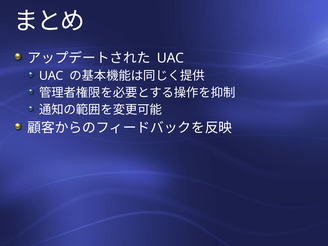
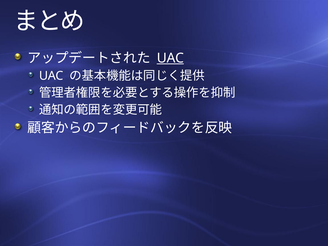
UAC underline: none -> present (170, 58)
